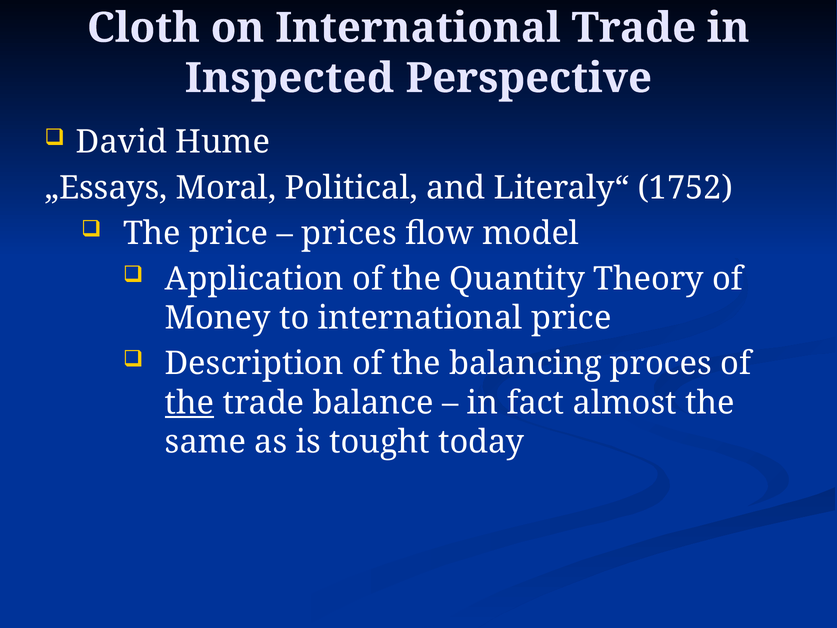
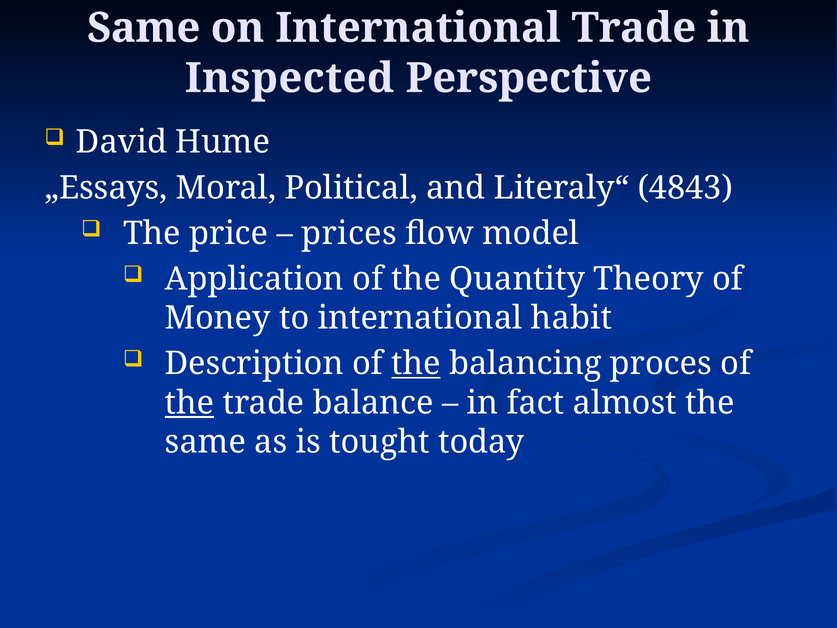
Cloth: Cloth -> Same (144, 28)
1752: 1752 -> 4843 (685, 188)
international price: price -> habit (572, 318)
the underline: none -> present (416, 364)
